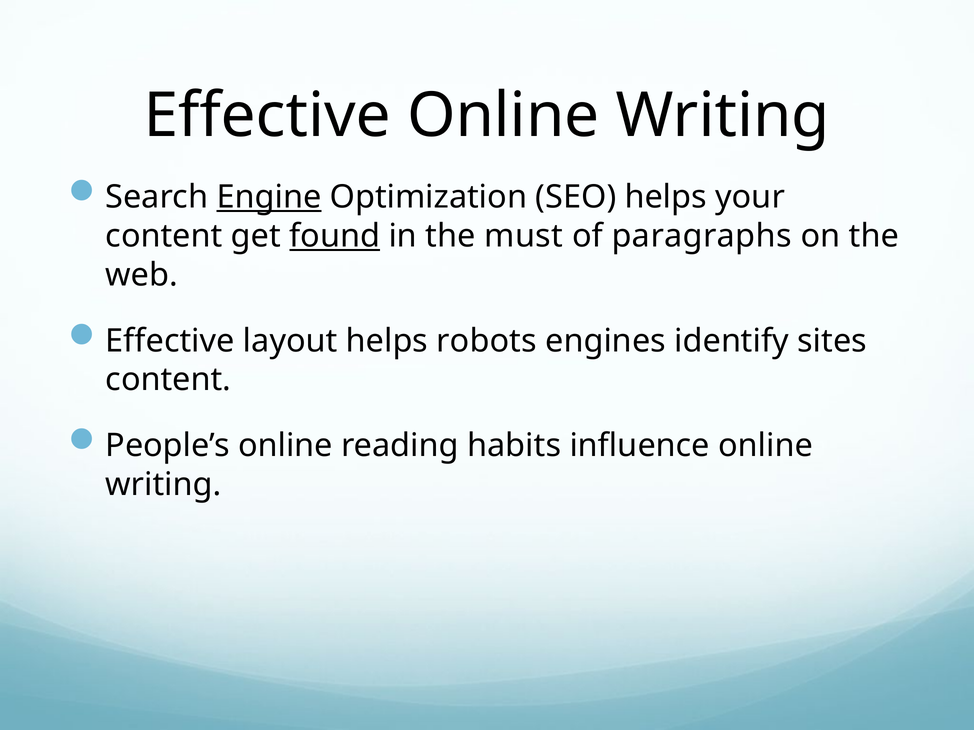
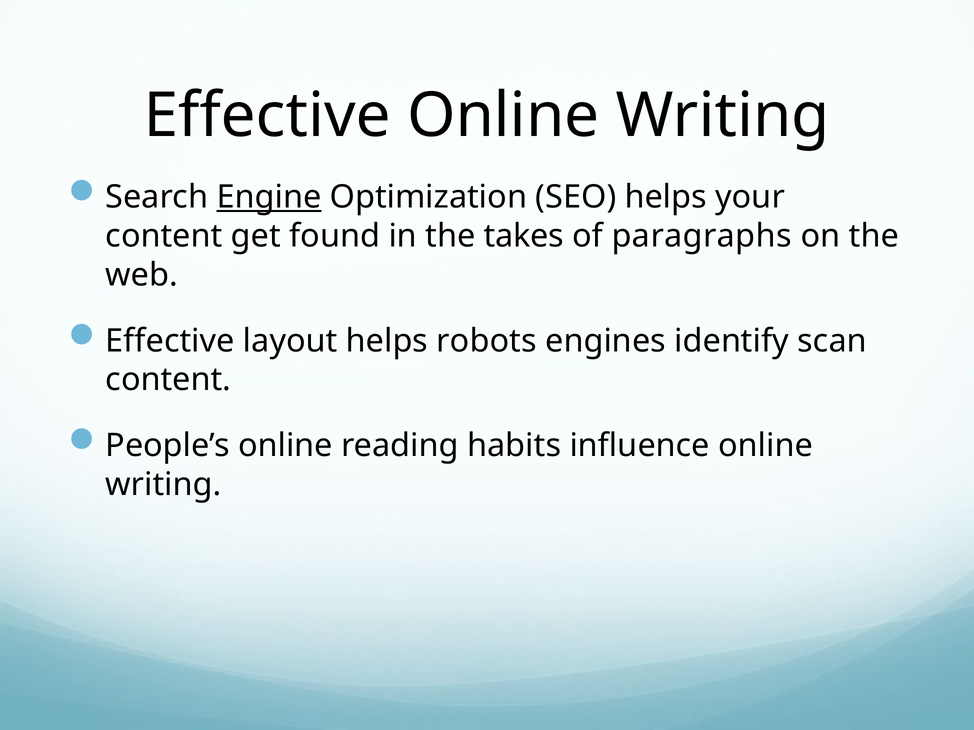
found underline: present -> none (335, 236)
must: must -> takes (524, 236)
sites: sites -> scan (832, 341)
